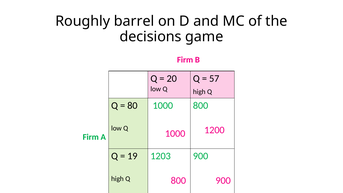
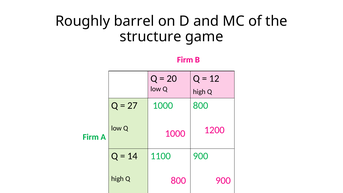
decisions: decisions -> structure (151, 37)
57: 57 -> 12 (214, 78)
80: 80 -> 27 (132, 106)
19: 19 -> 14 (132, 156)
1203: 1203 -> 1100 (161, 156)
